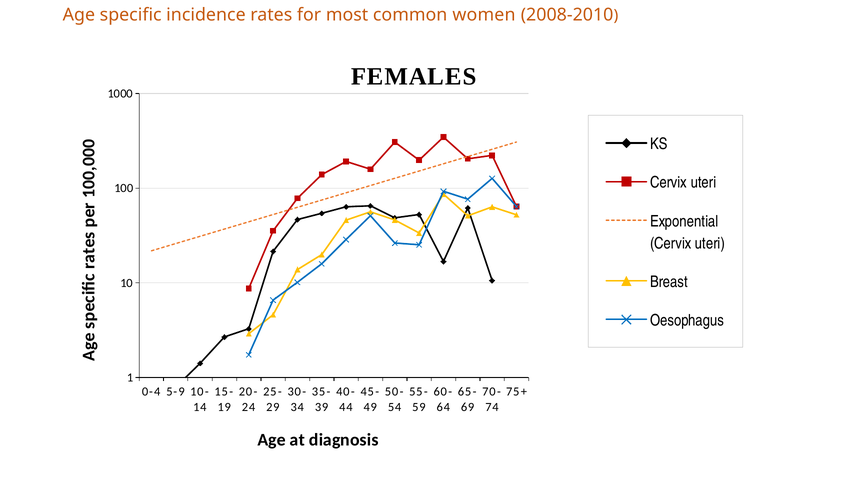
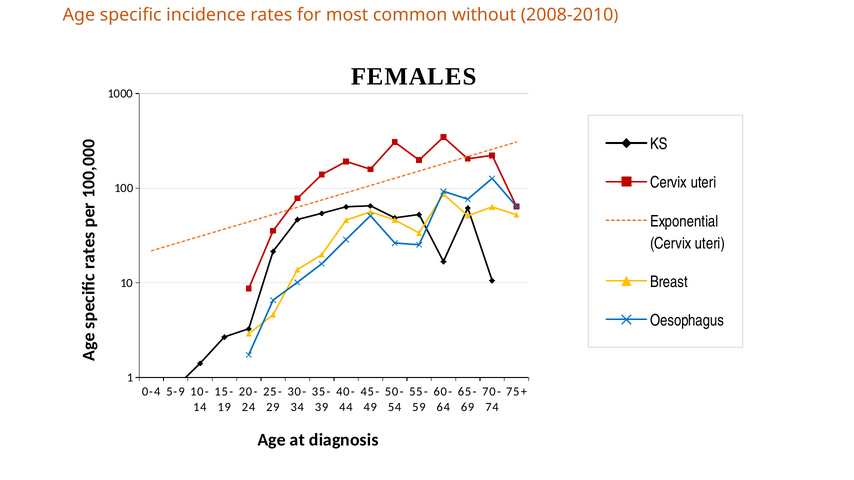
women: women -> without (484, 15)
